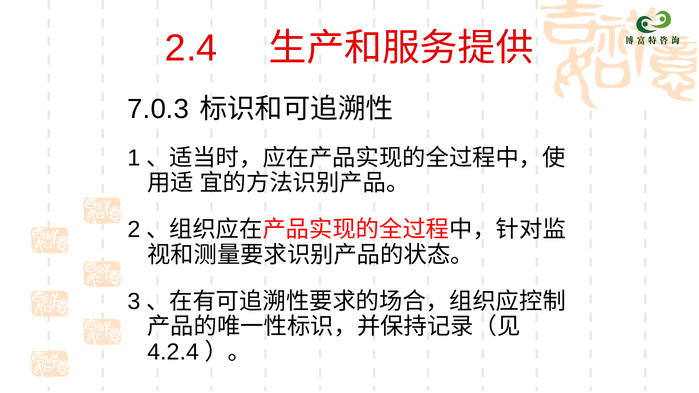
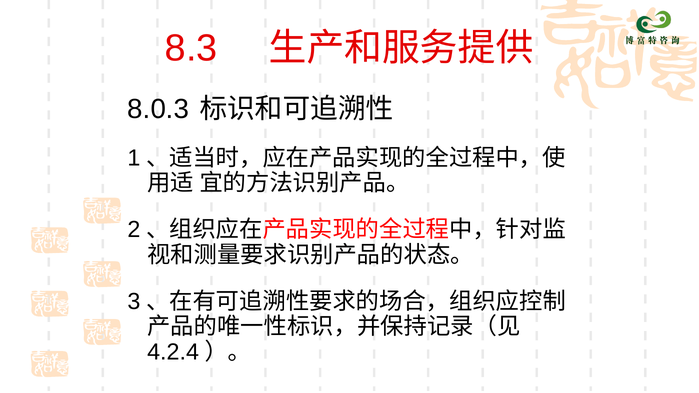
2.4: 2.4 -> 8.3 (191, 48)
7.0.3: 7.0.3 -> 8.0.3 (158, 109)
